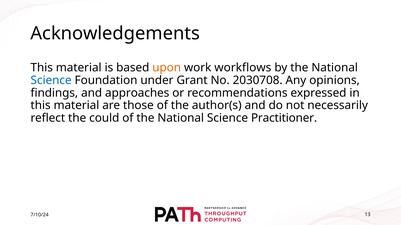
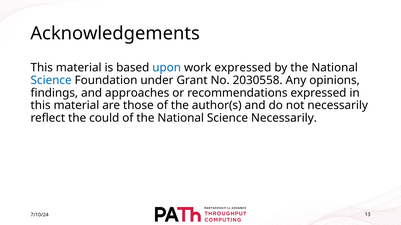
upon colour: orange -> blue (167, 68)
work workflows: workflows -> expressed (243, 68)
2030708: 2030708 -> 2030558 (258, 80)
Science Practitioner: Practitioner -> Necessarily (284, 118)
